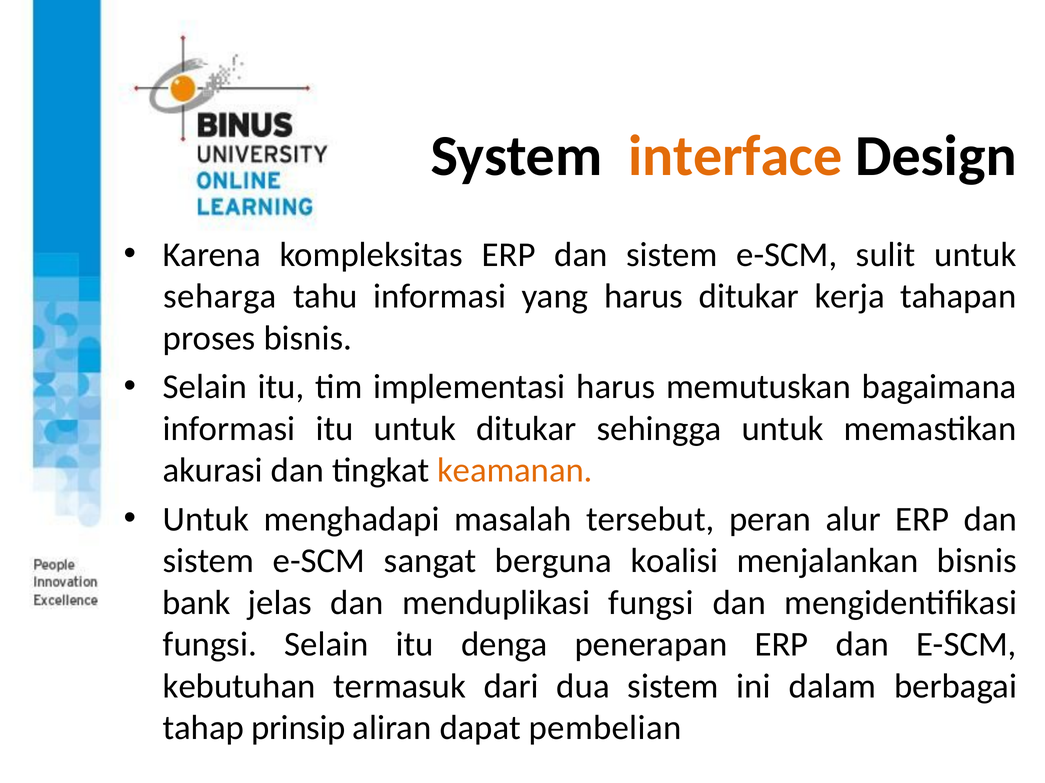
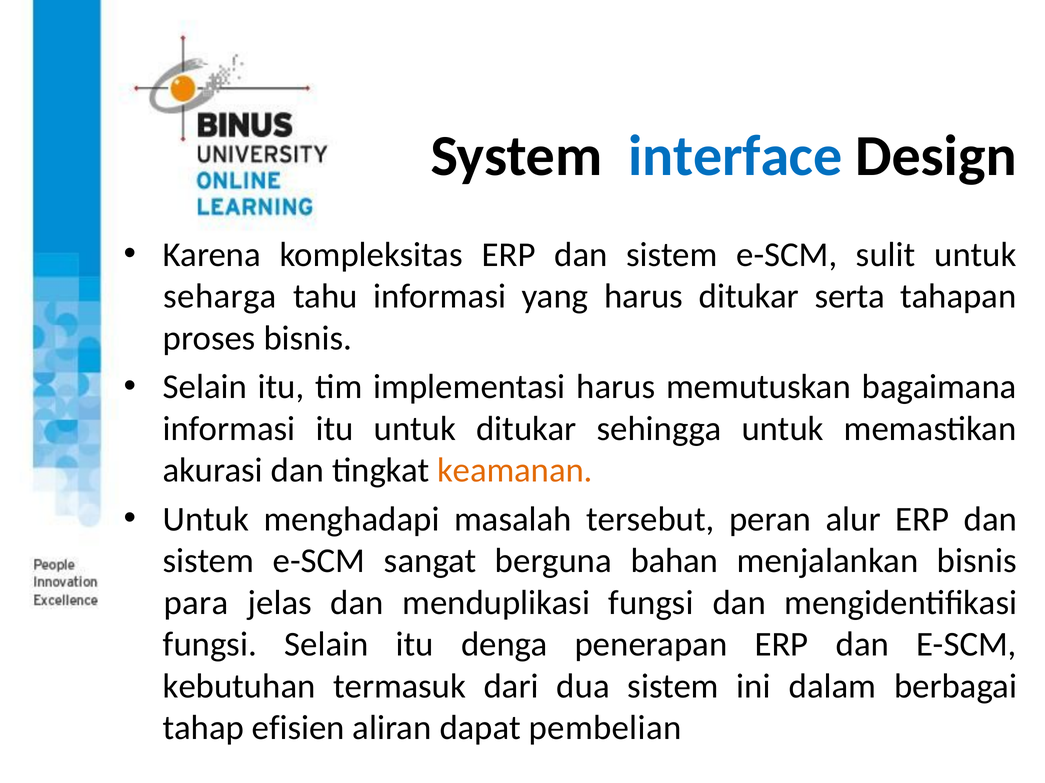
interface colour: orange -> blue (735, 156)
kerja: kerja -> serta (850, 297)
koalisi: koalisi -> bahan (674, 561)
bank: bank -> para (196, 603)
prinsip: prinsip -> efisien (298, 729)
